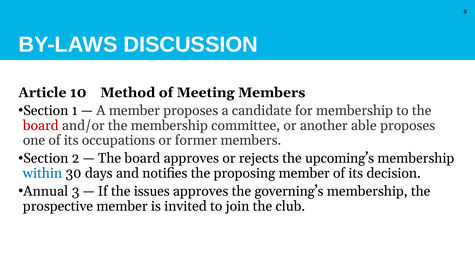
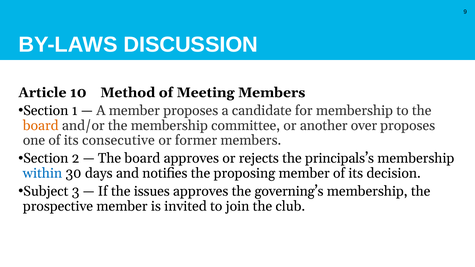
board colour: red -> orange (41, 126)
able: able -> over (364, 126)
occupations: occupations -> consecutive (118, 141)
upcoming’s: upcoming’s -> principals’s (340, 158)
Annual: Annual -> Subject (46, 191)
